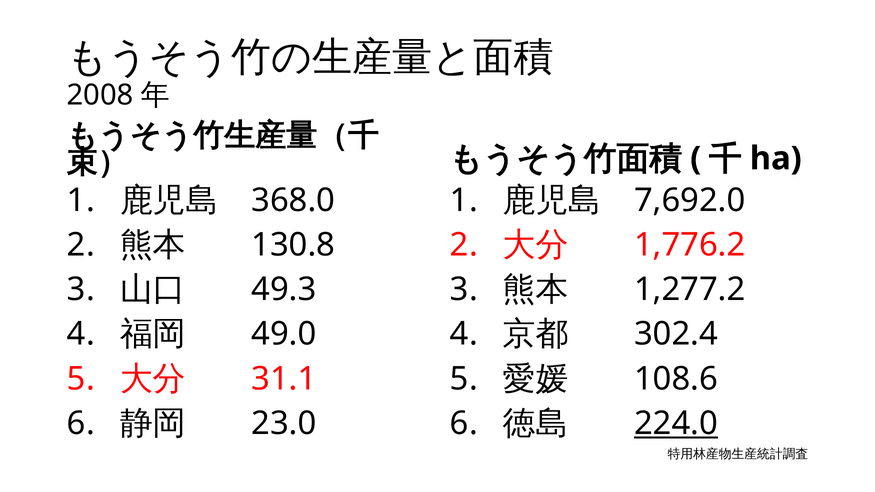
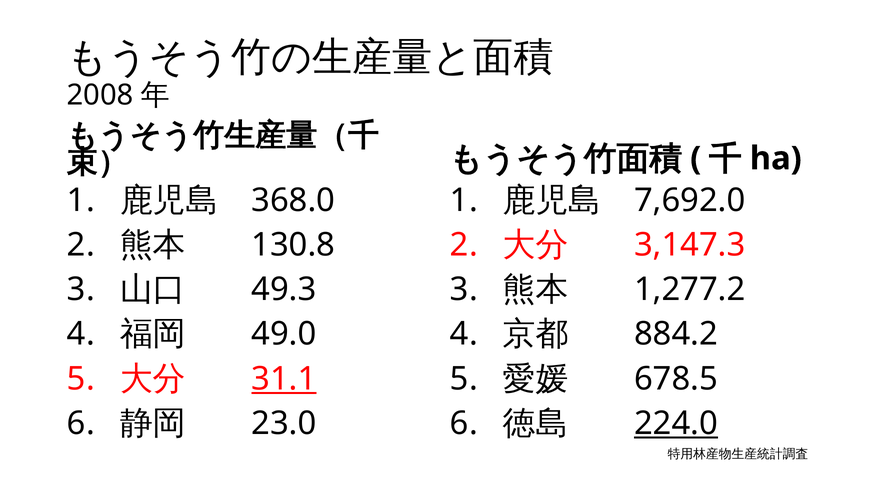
1,776.2: 1,776.2 -> 3,147.3 (690, 245)
302.4: 302.4 -> 884.2 (676, 334)
31.1 underline: none -> present (284, 379)
108.6: 108.6 -> 678.5 (676, 379)
